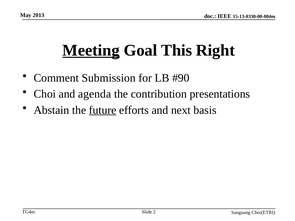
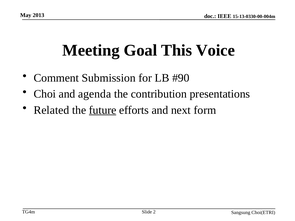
Meeting underline: present -> none (91, 50)
Right: Right -> Voice (215, 50)
Abstain: Abstain -> Related (51, 110)
basis: basis -> form (205, 110)
